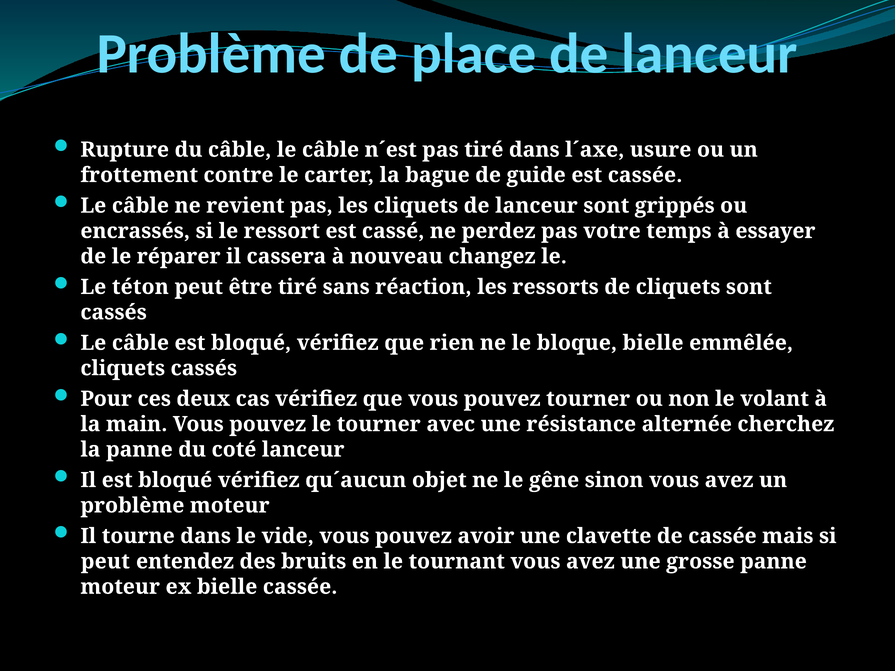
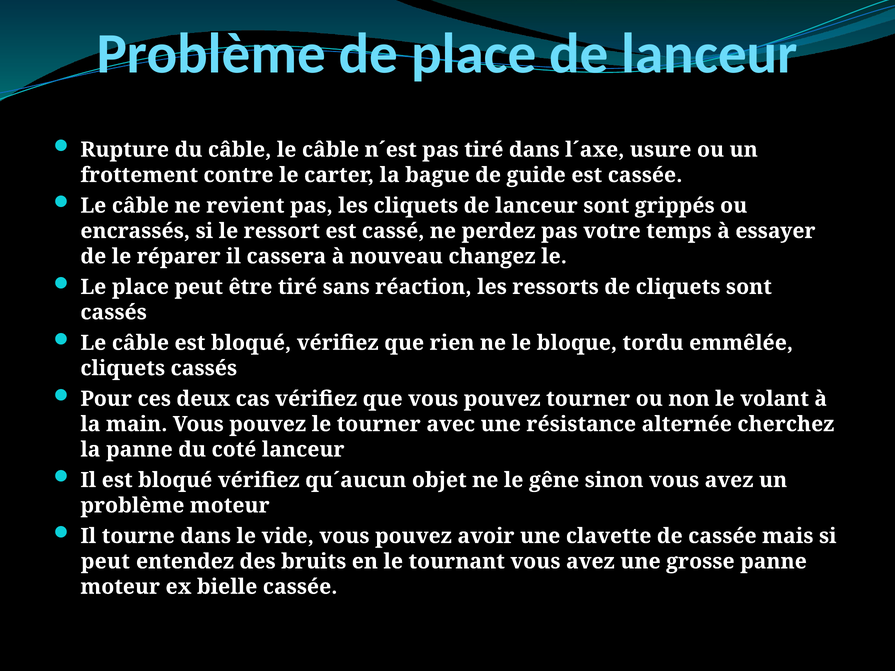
Le téton: téton -> place (140, 287)
bloque bielle: bielle -> tordu (653, 343)
